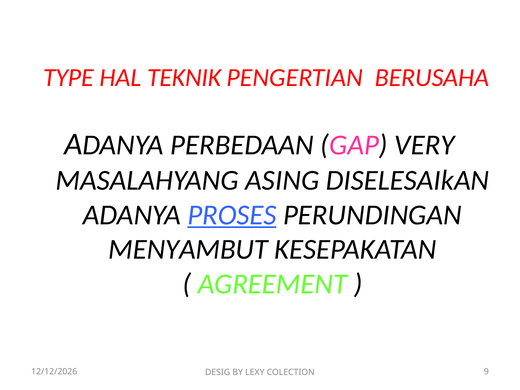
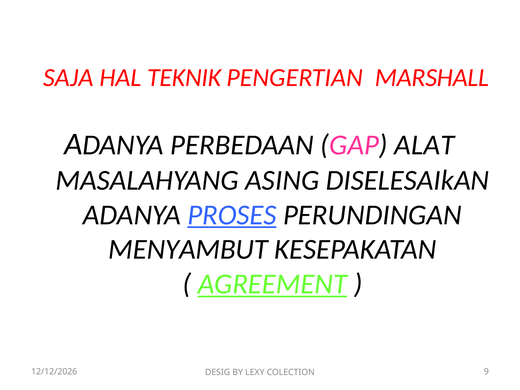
TYPE: TYPE -> SAJA (68, 78)
BERUSAHA: BERUSAHA -> MARSHALL (432, 78)
VERY: VERY -> ALAT (424, 145)
AGREEMENT underline: none -> present (272, 284)
